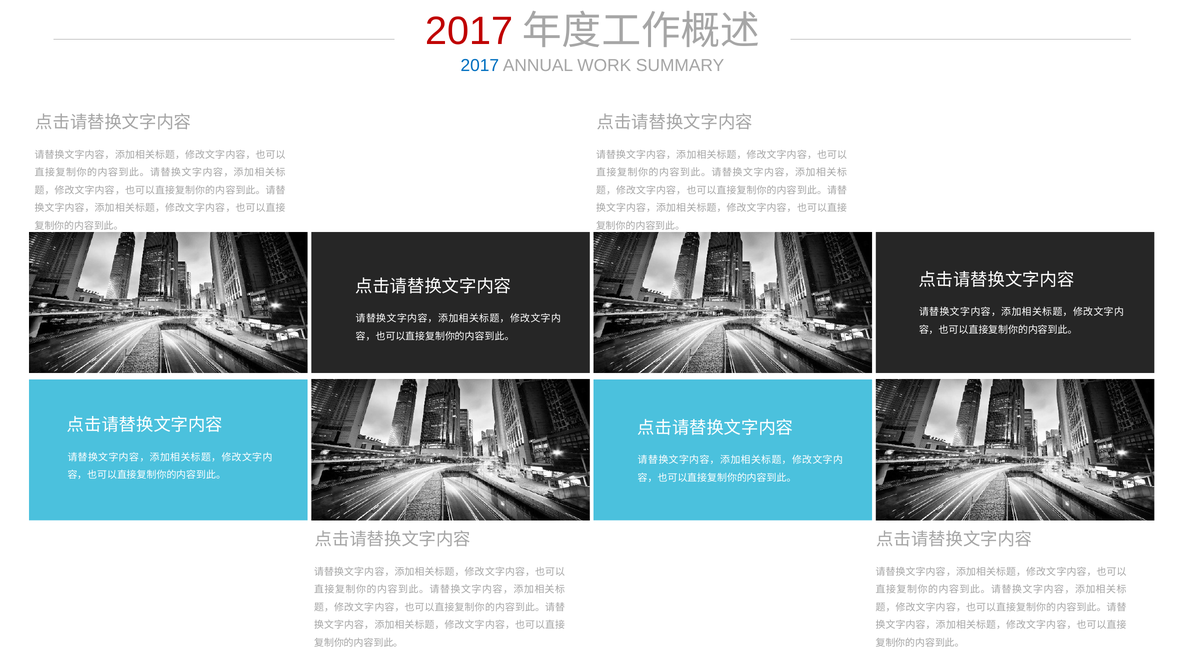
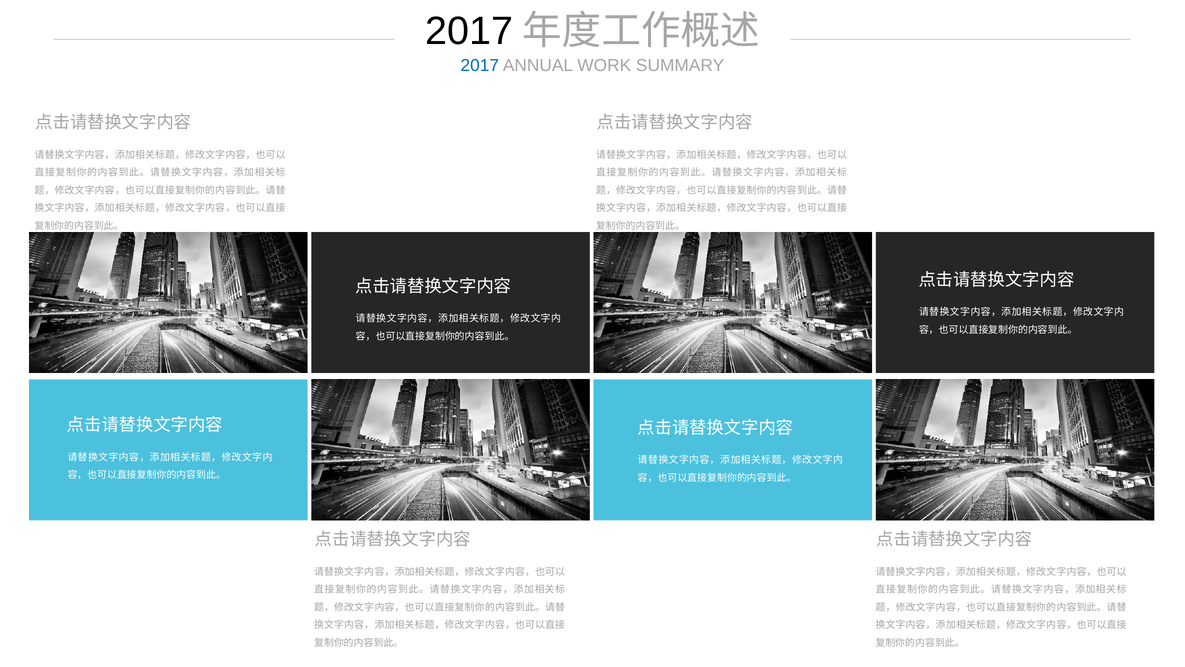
2017 colour: red -> black (469, 31)
